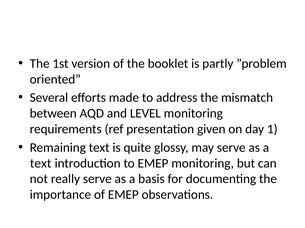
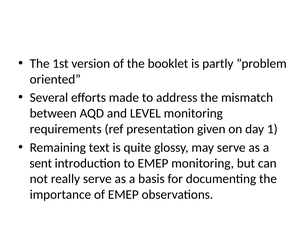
text: text -> sent (41, 164)
